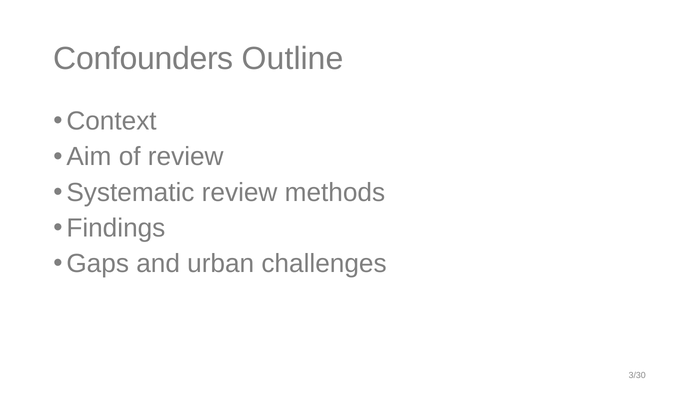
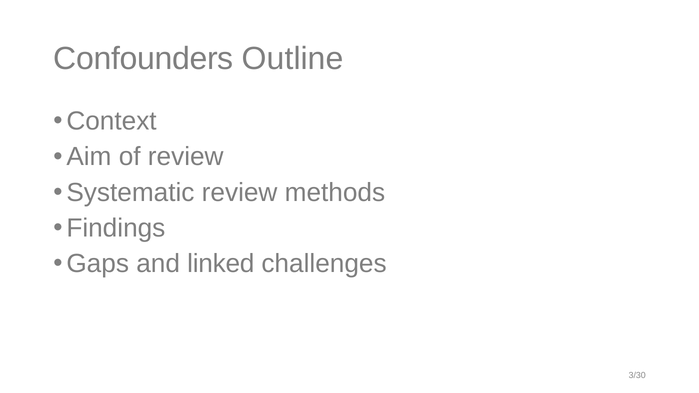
urban: urban -> linked (221, 264)
